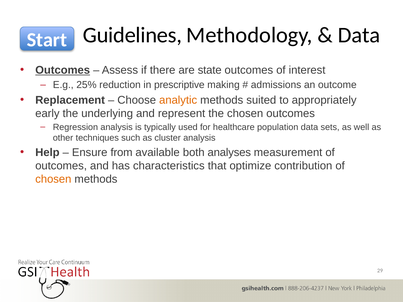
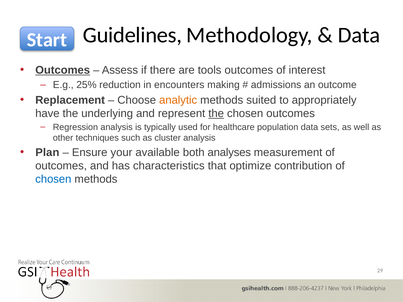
state: state -> tools (210, 70)
prescriptive: prescriptive -> encounters (179, 85)
early: early -> have (47, 114)
the underline: none -> present (216, 114)
Help: Help -> Plan (47, 152)
from: from -> your (121, 152)
chosen colour: orange -> blue (53, 179)
